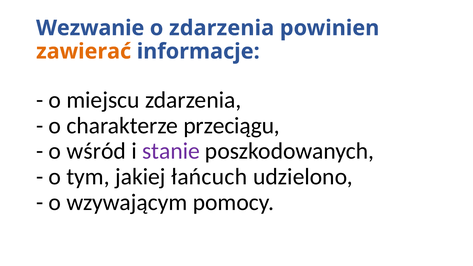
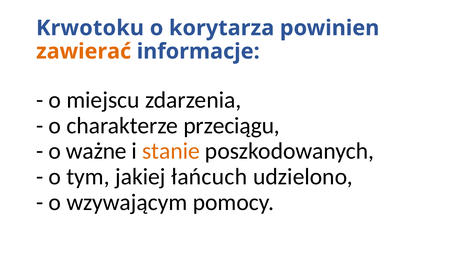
Wezwanie: Wezwanie -> Krwotoku (90, 28)
o zdarzenia: zdarzenia -> korytarza (222, 28)
wśród: wśród -> ważne (96, 151)
stanie colour: purple -> orange (171, 151)
